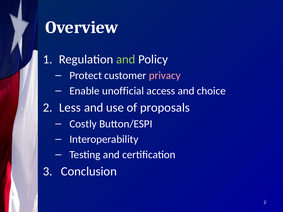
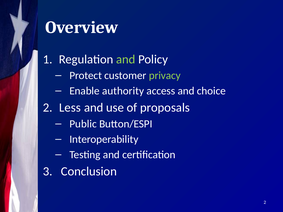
privacy colour: pink -> light green (165, 76)
unofficial: unofficial -> authority (123, 91)
Costly: Costly -> Public (83, 124)
